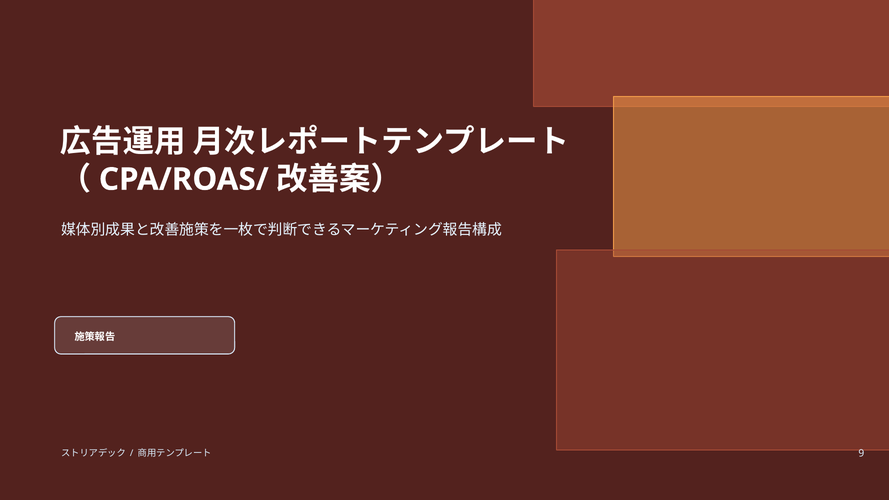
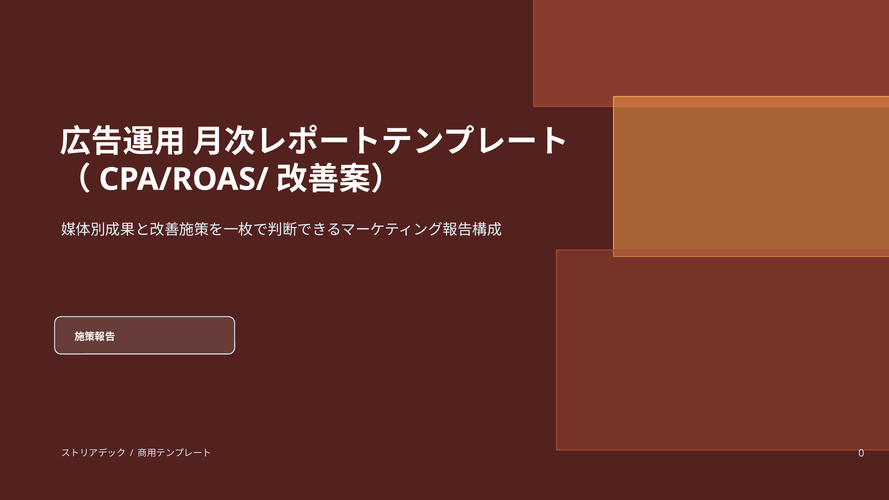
9: 9 -> 0 (861, 453)
